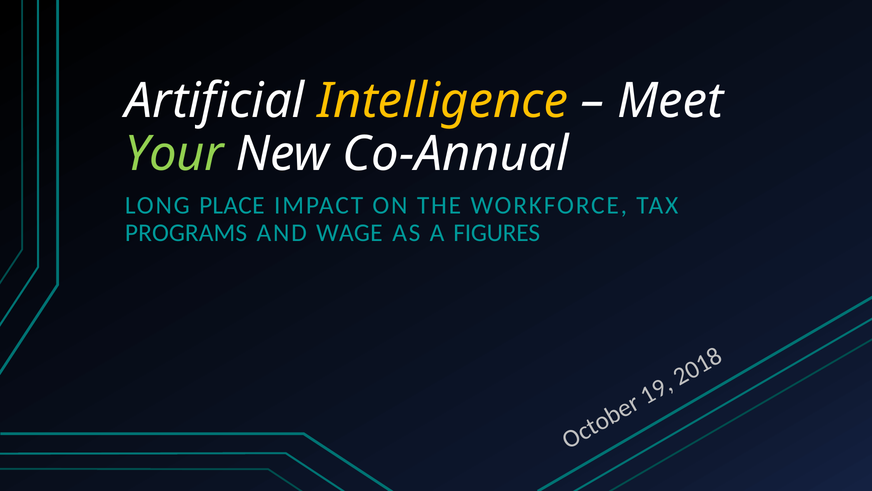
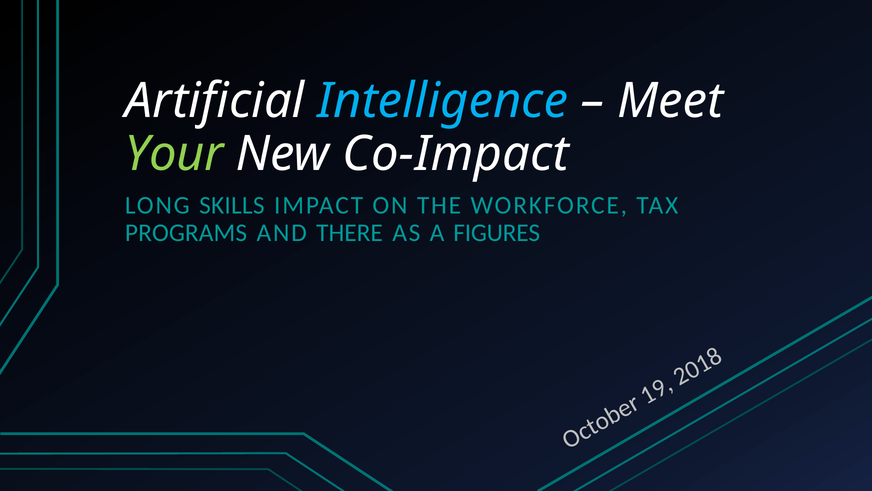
Intelligence colour: yellow -> light blue (443, 101)
Co-Annual: Co-Annual -> Co-Impact (456, 154)
PLACE: PLACE -> SKILLS (232, 205)
WAGE: WAGE -> THERE (350, 232)
